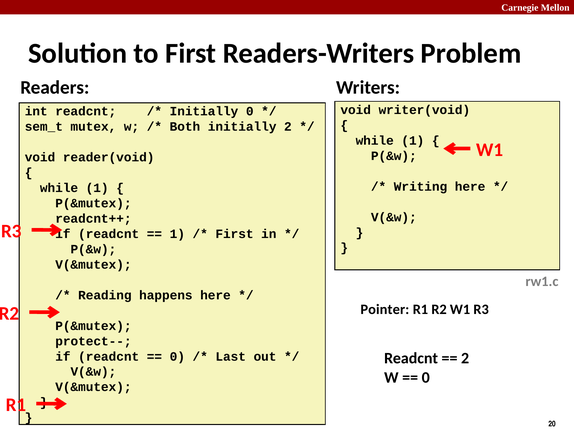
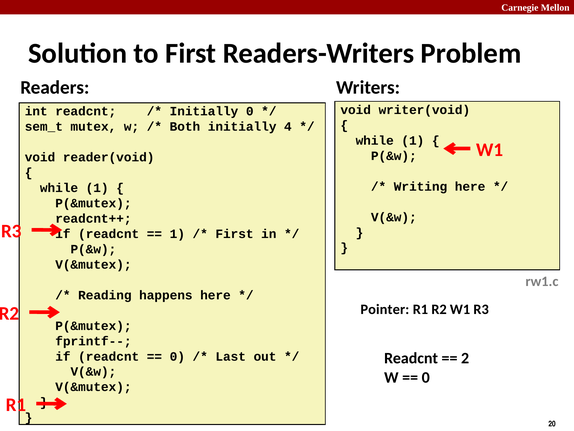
initially 2: 2 -> 4 (288, 127)
protect--: protect-- -> fprintf-- (93, 341)
